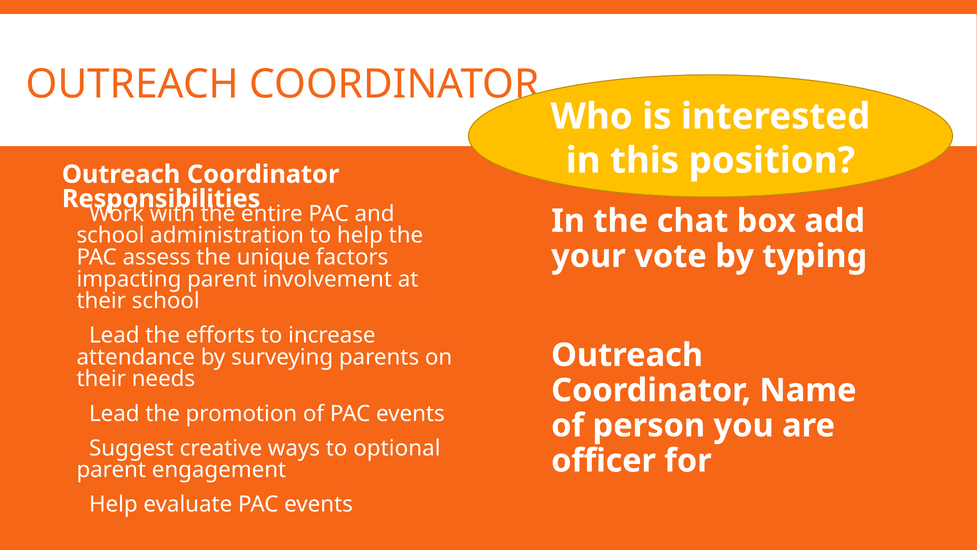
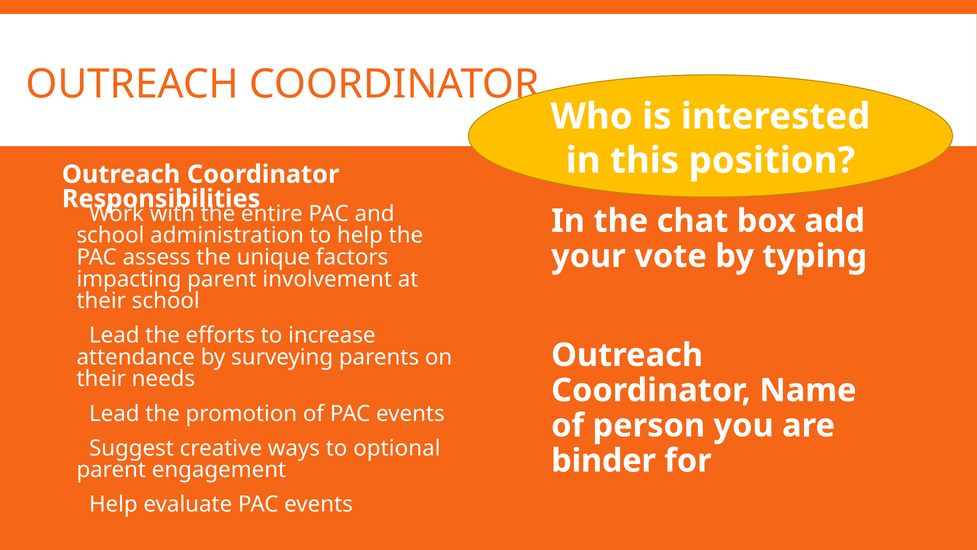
officer: officer -> binder (604, 460)
